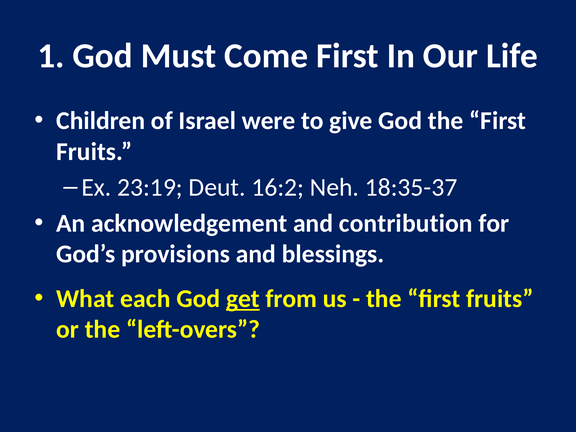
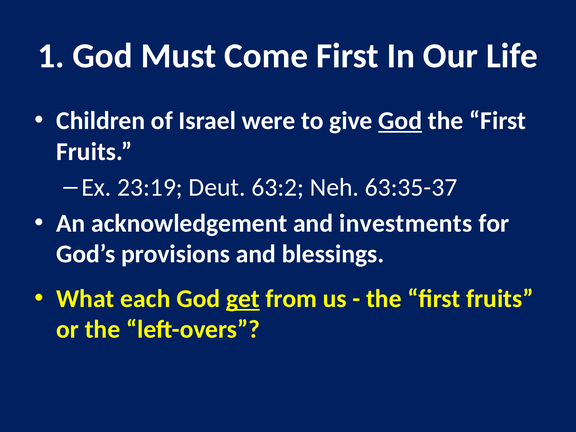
God underline: none -> present (400, 121)
16:2: 16:2 -> 63:2 (278, 187)
18:35-37: 18:35-37 -> 63:35-37 (411, 187)
contribution: contribution -> investments (406, 223)
